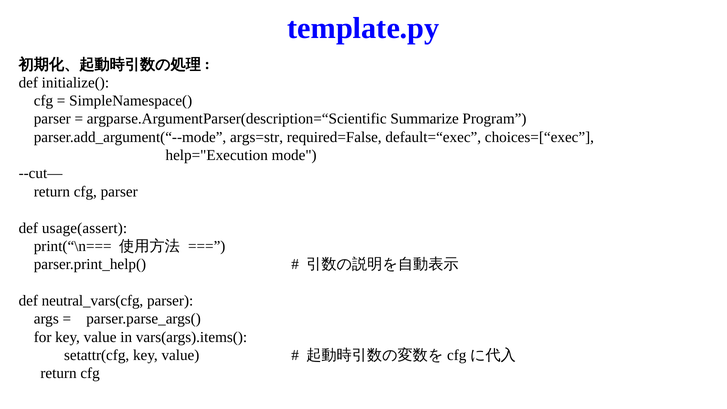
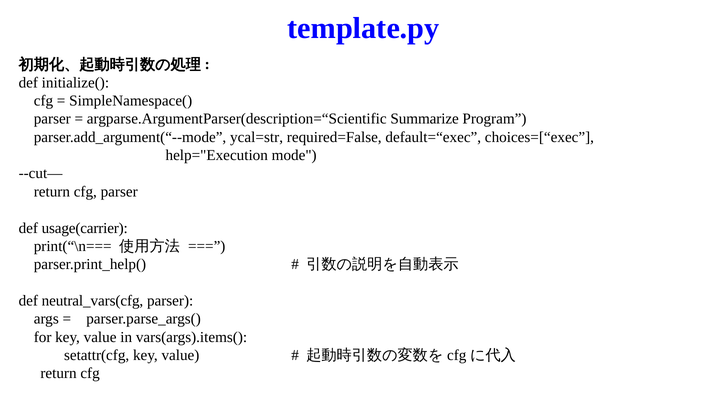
args=str: args=str -> ycal=str (257, 137)
usage(assert: usage(assert -> usage(carrier (85, 228)
